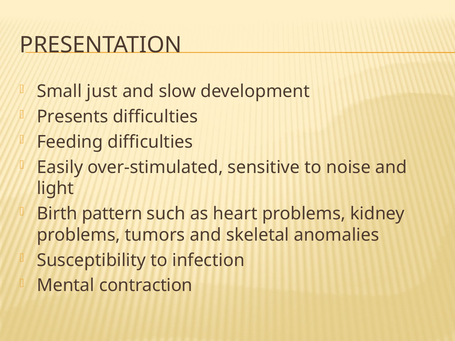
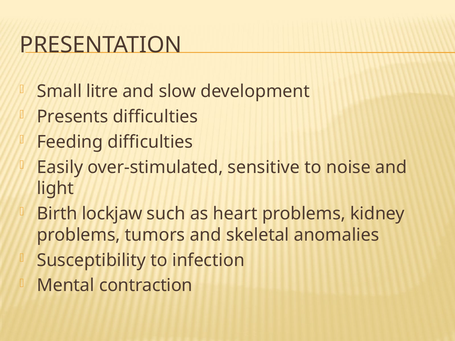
just: just -> litre (102, 91)
pattern: pattern -> lockjaw (112, 214)
